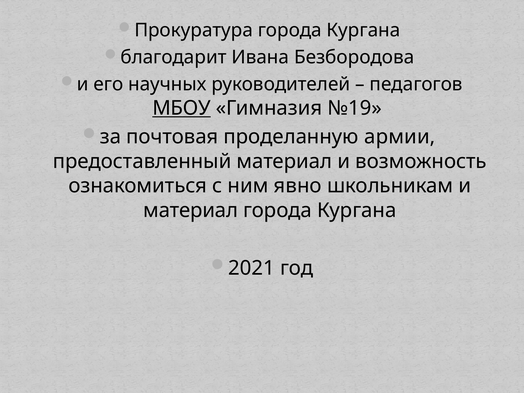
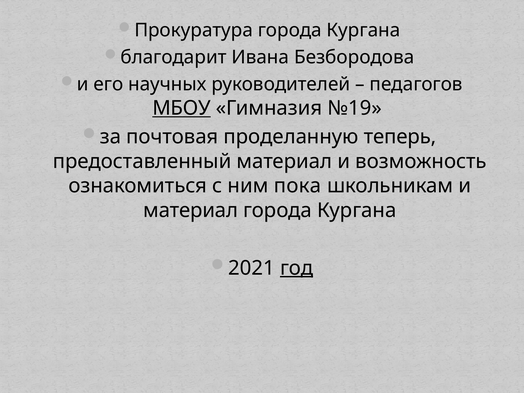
армии: армии -> теперь (400, 137)
явно: явно -> пока (298, 186)
год underline: none -> present (297, 268)
